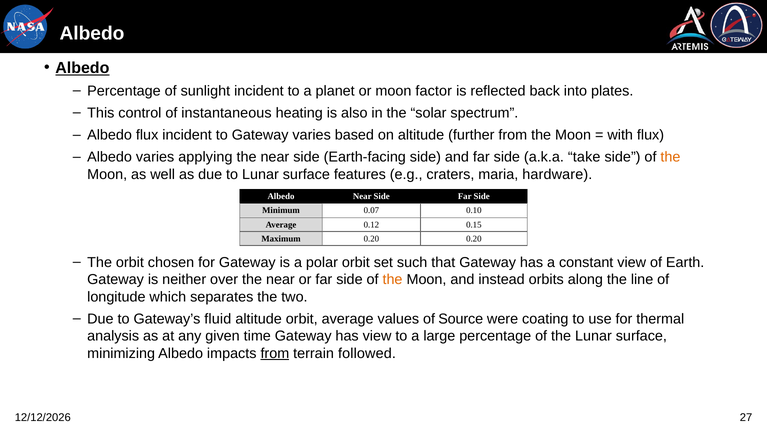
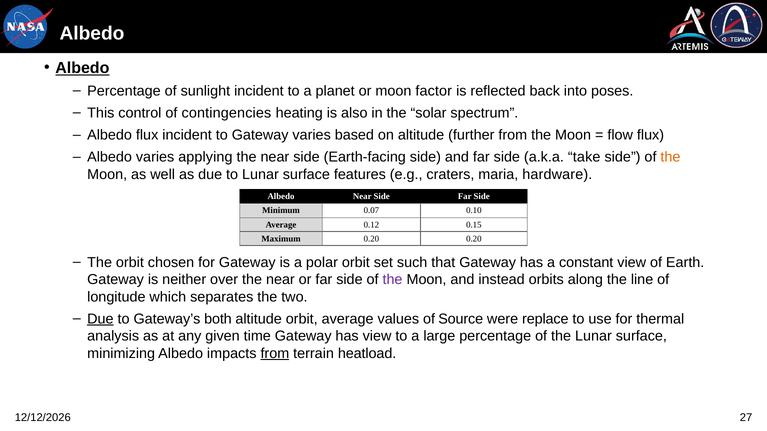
plates: plates -> poses (612, 91)
instantaneous: instantaneous -> contingencies (226, 113)
with: with -> flow (620, 135)
the colour: orange -> purple (393, 280)
Due underline: none -> present (100, 319)
fluid: fluid -> both (218, 319)
coating: coating -> replace (545, 319)
followed: followed -> heatload (367, 354)
